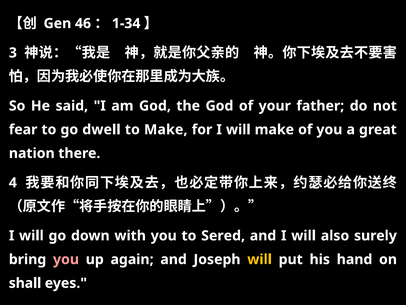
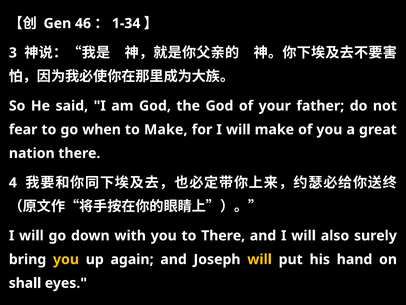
dwell: dwell -> when (102, 129)
to Sered: Sered -> There (223, 235)
you colour: pink -> yellow (66, 259)
